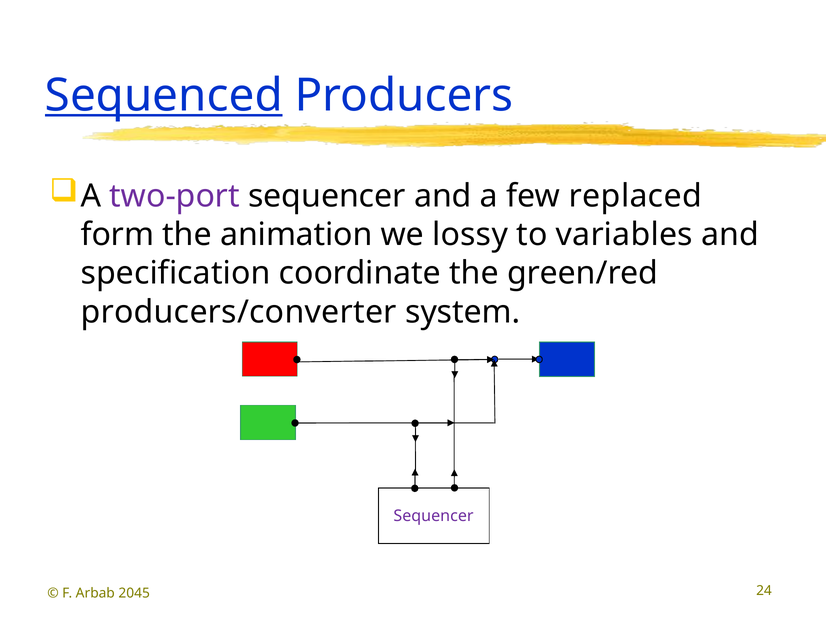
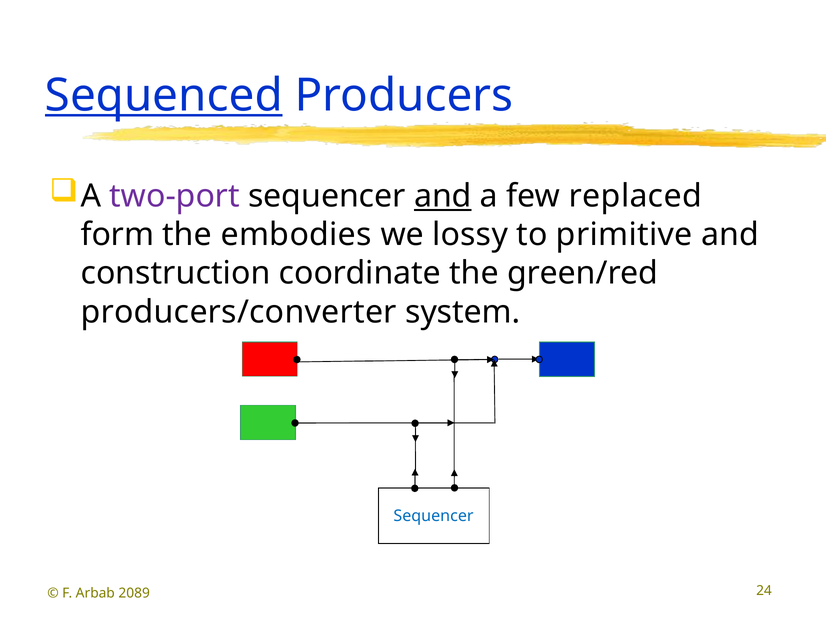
and underline: none -> present (443, 196)
animation: animation -> embodies (296, 235)
variables: variables -> primitive (624, 235)
specification: specification -> construction (176, 273)
Sequencer colour: purple -> blue (434, 516)
2045: 2045 -> 2089 (134, 593)
